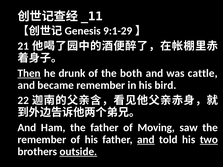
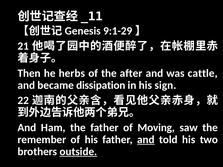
Then underline: present -> none (29, 73)
drunk: drunk -> herbs (72, 73)
both: both -> after (131, 73)
became remember: remember -> dissipation (101, 85)
bird: bird -> sign (165, 85)
two underline: present -> none (209, 140)
